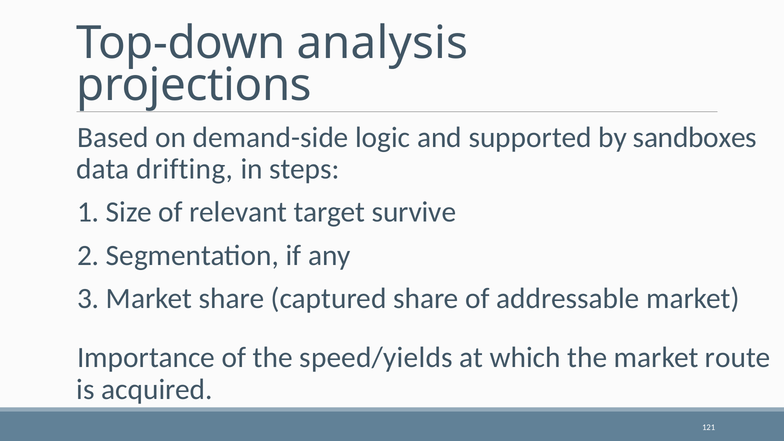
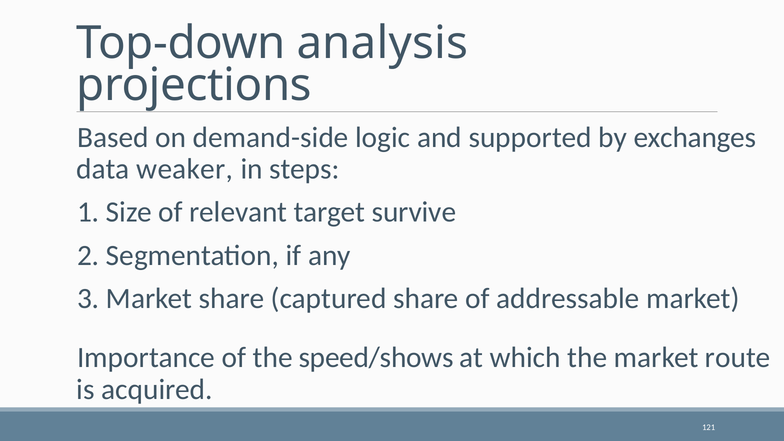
sandboxes: sandboxes -> exchanges (695, 137)
drifting: drifting -> weaker (185, 169)
speed/yields: speed/yields -> speed/shows (376, 358)
